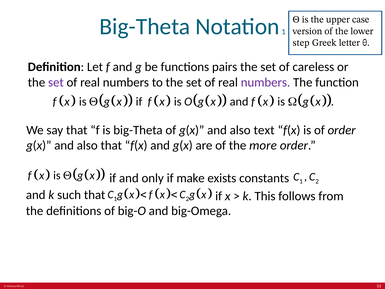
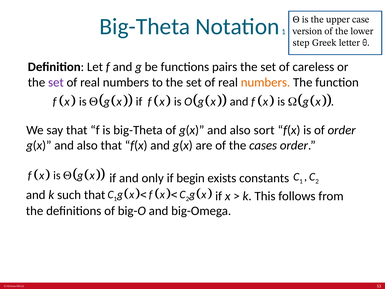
numbers colour: purple -> orange (265, 82)
text: text -> sort (264, 130)
more: more -> cases (263, 145)
make: make -> begin (191, 178)
